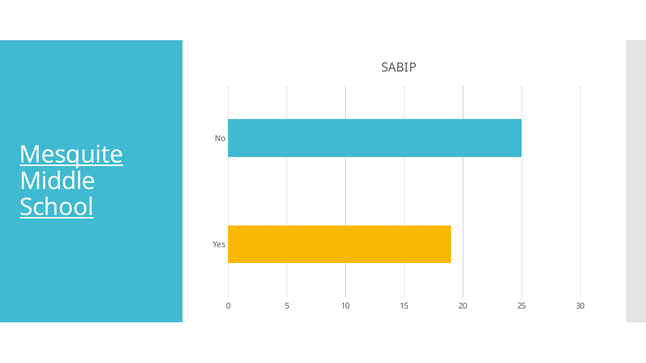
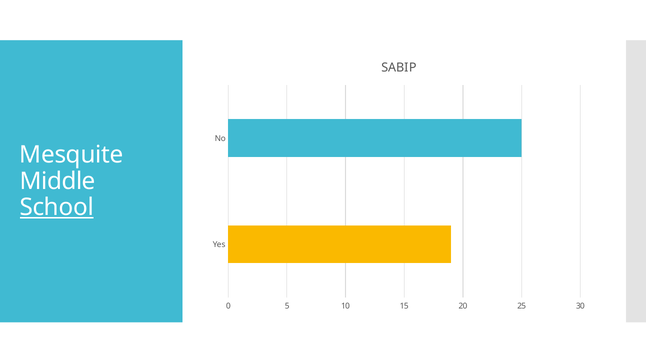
Mesquite underline: present -> none (71, 155)
